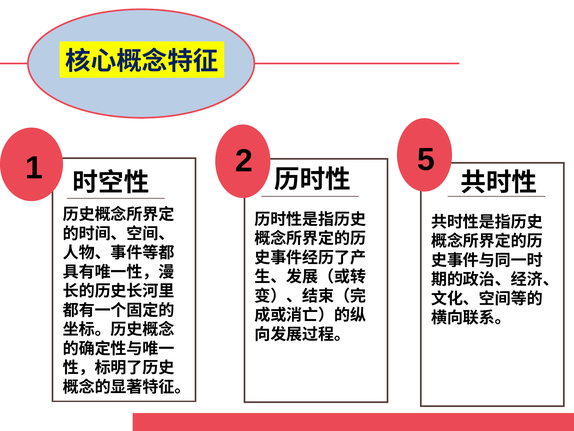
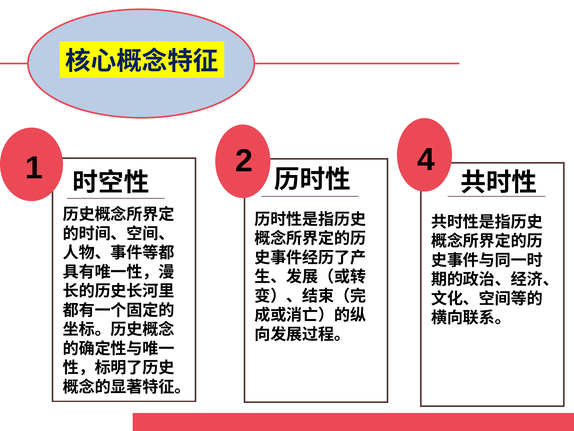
5: 5 -> 4 (426, 160)
